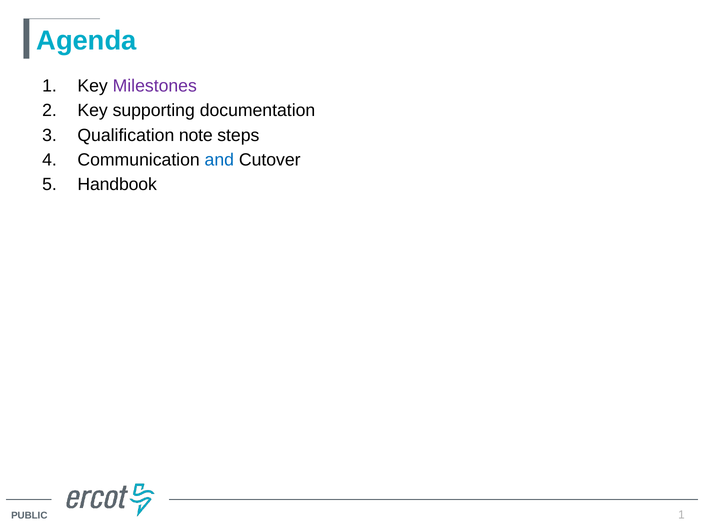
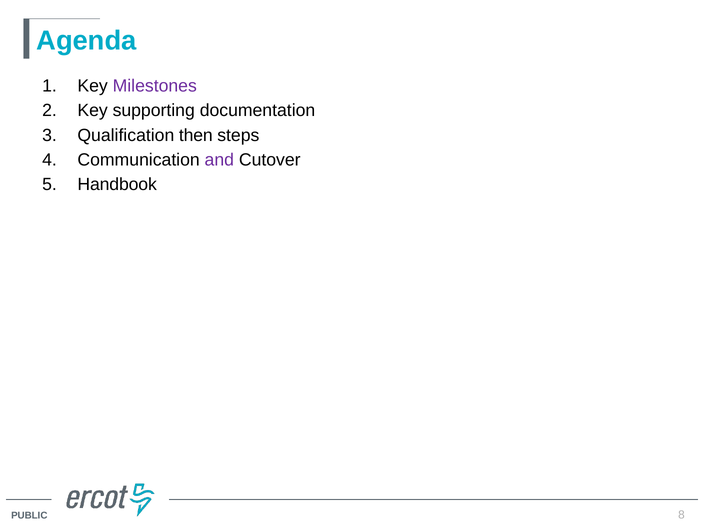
note: note -> then (196, 135)
and colour: blue -> purple (219, 160)
1: 1 -> 8 (682, 515)
